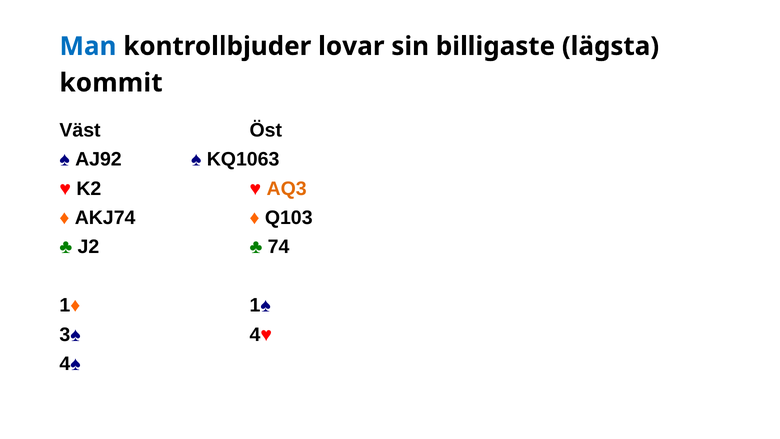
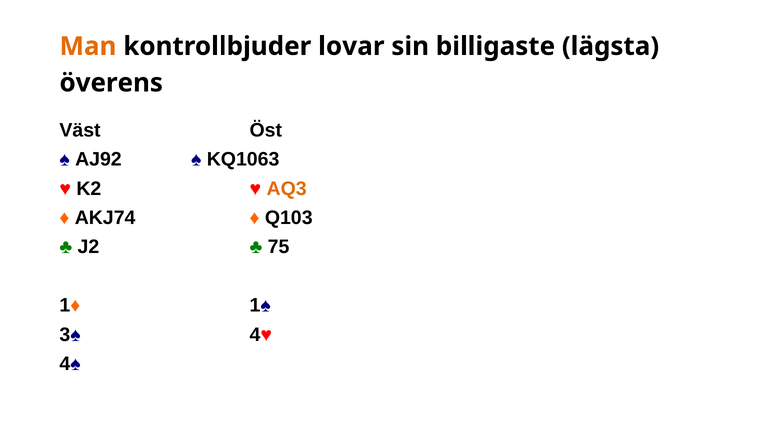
Man colour: blue -> orange (88, 46)
kommit: kommit -> överens (111, 83)
74: 74 -> 75 (279, 247)
